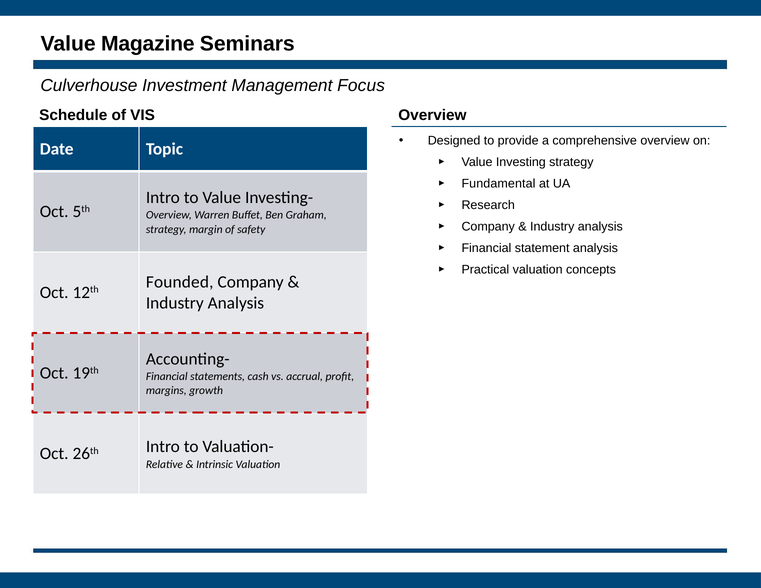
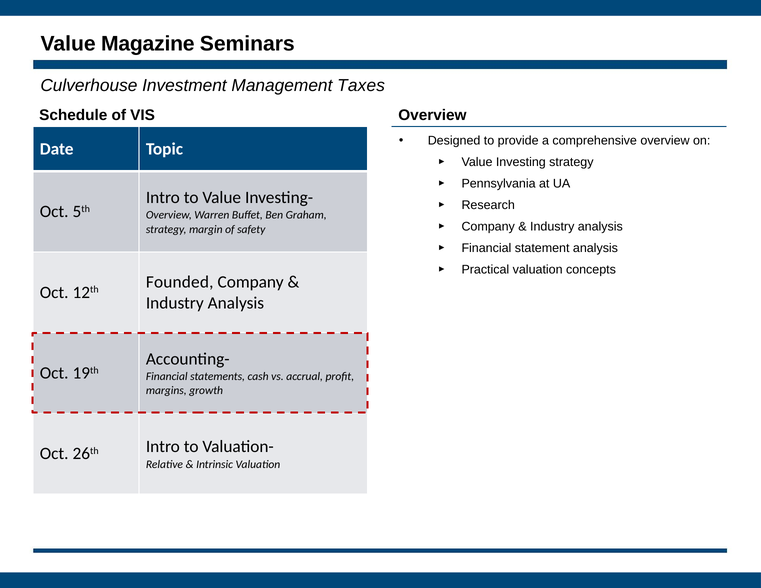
Focus: Focus -> Taxes (361, 85)
Fundamental: Fundamental -> Pennsylvania (499, 184)
